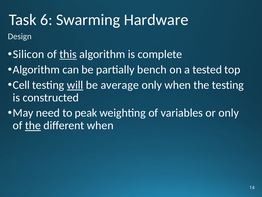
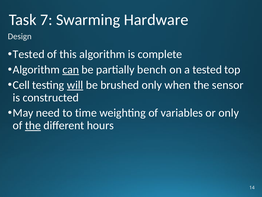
6: 6 -> 7 (46, 20)
Silicon: Silicon -> Tested (29, 54)
this underline: present -> none (68, 54)
can underline: none -> present (71, 69)
average: average -> brushed (120, 85)
the testing: testing -> sensor (228, 85)
peak: peak -> time (86, 113)
different when: when -> hours (100, 125)
